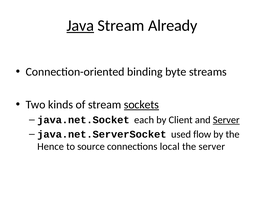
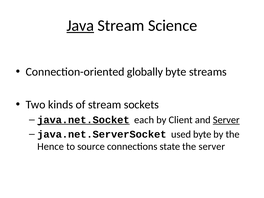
Already: Already -> Science (173, 26)
binding: binding -> globally (145, 72)
sockets underline: present -> none (141, 105)
java.net.Socket underline: none -> present (83, 120)
used flow: flow -> byte (202, 134)
local: local -> state (170, 147)
